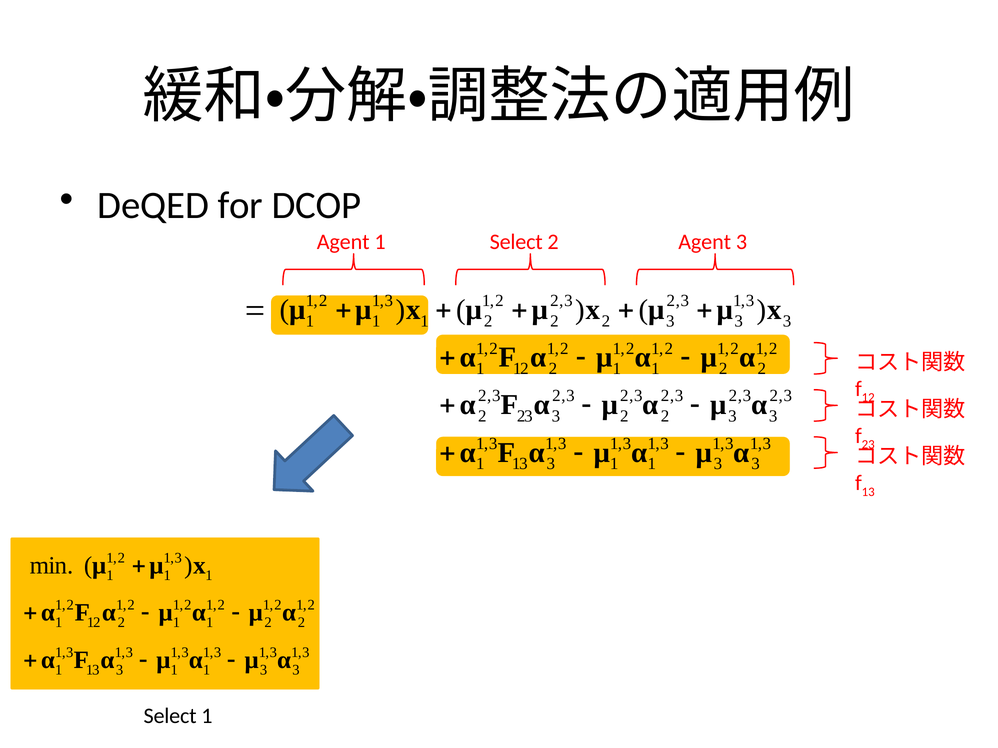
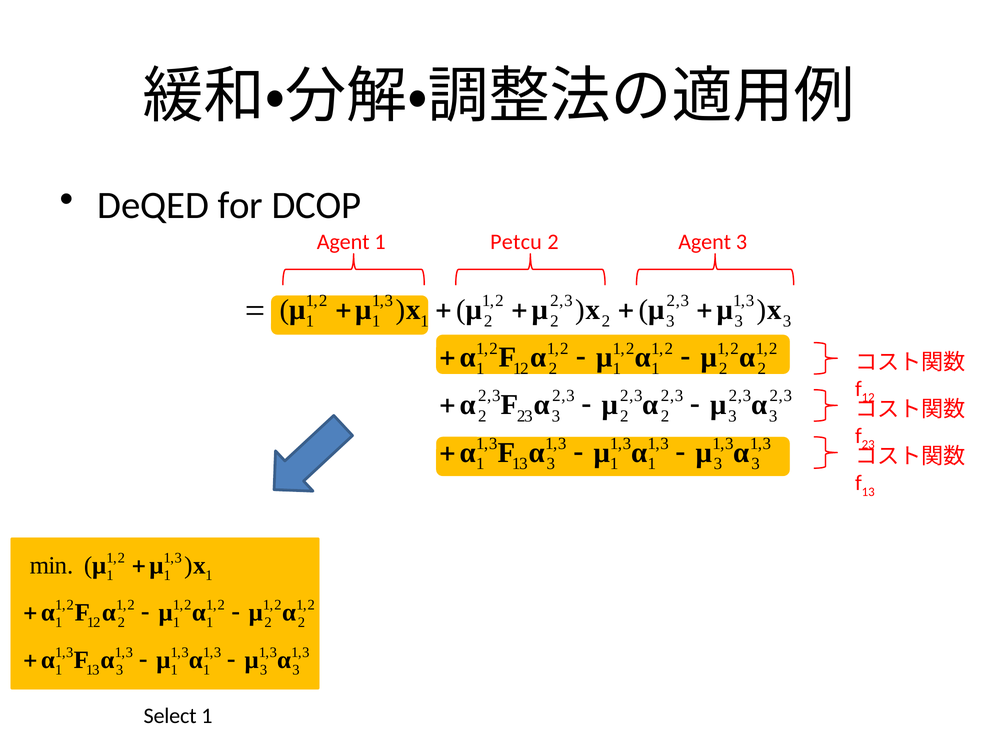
1 Select: Select -> Petcu (516, 242)
